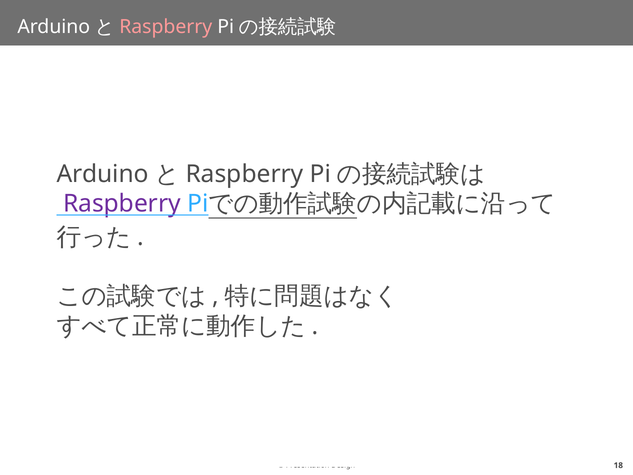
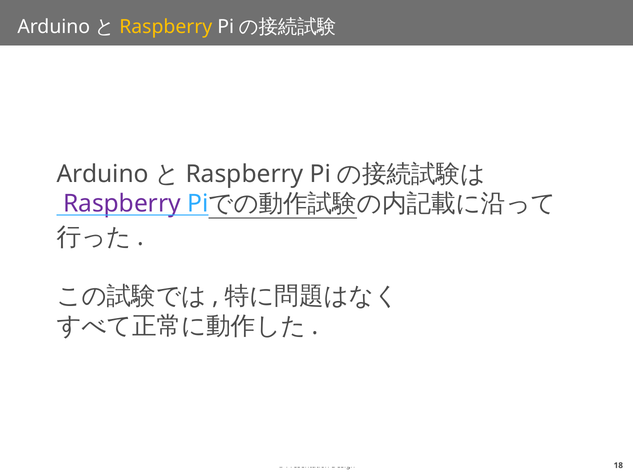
Raspberry colour: pink -> yellow (166, 27)
